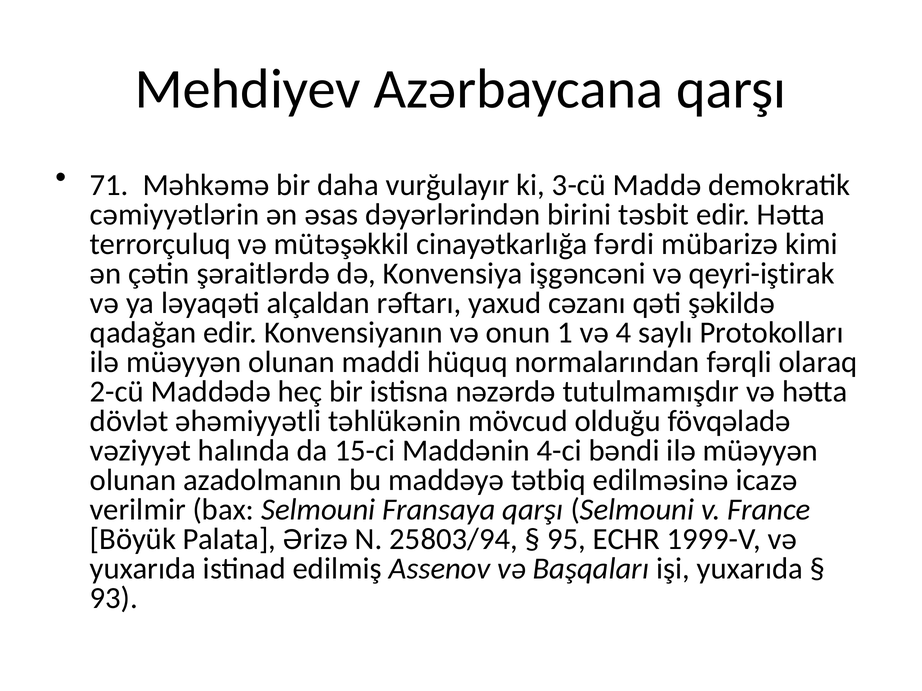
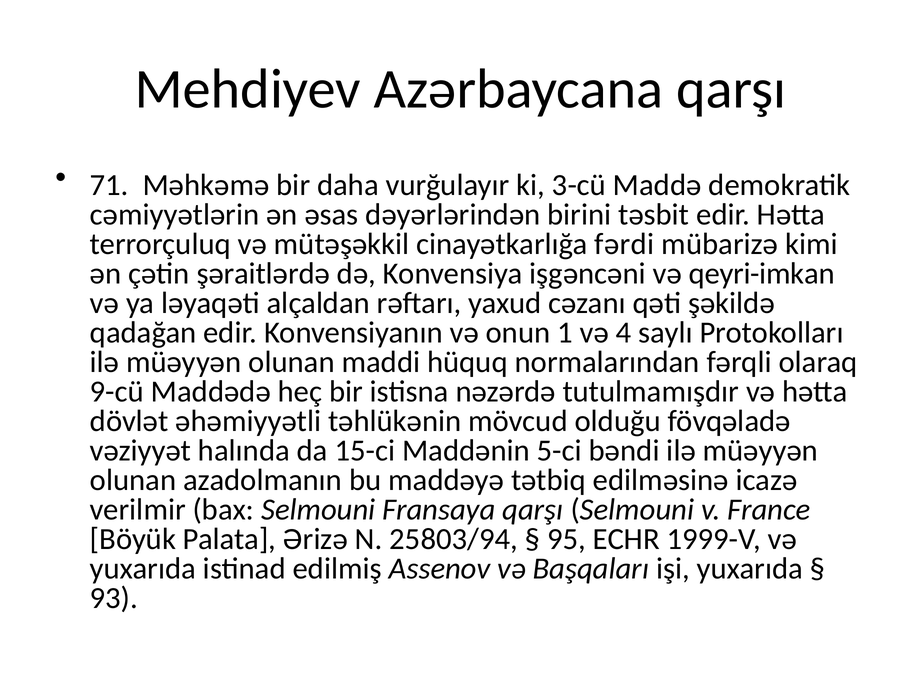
qeyri-iştirak: qeyri-iştirak -> qeyri-imkan (762, 274)
2-cü: 2-cü -> 9-cü (117, 392)
4-ci: 4-ci -> 5-ci (559, 451)
